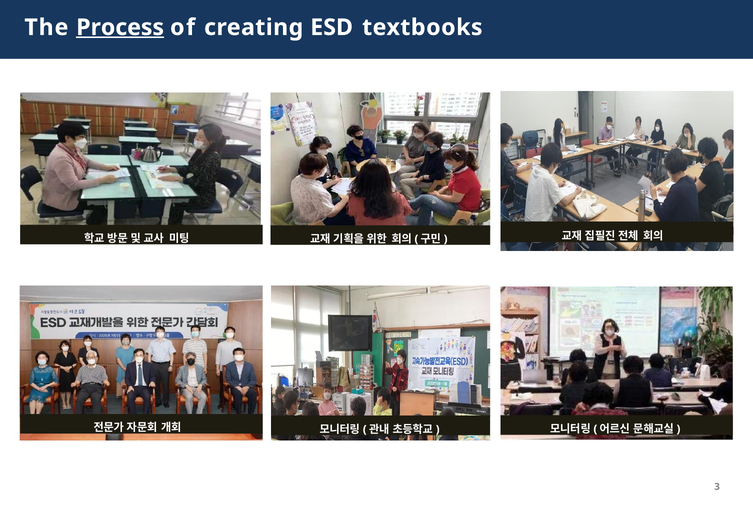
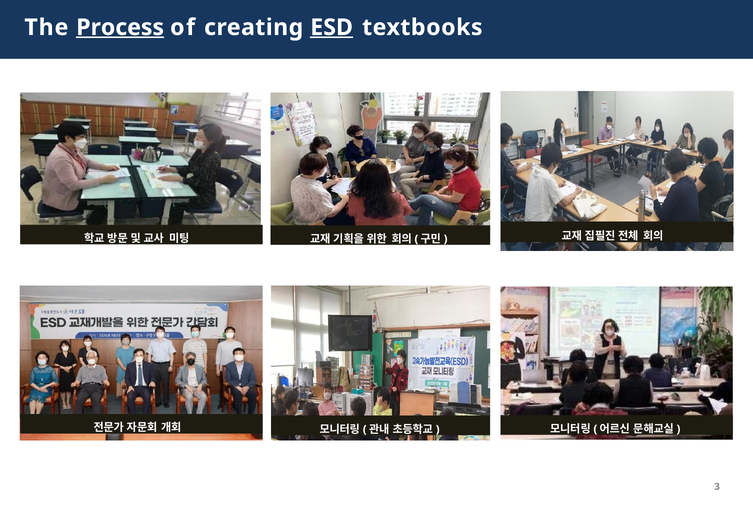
ESD underline: none -> present (332, 27)
